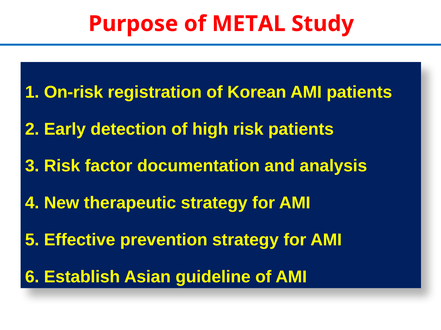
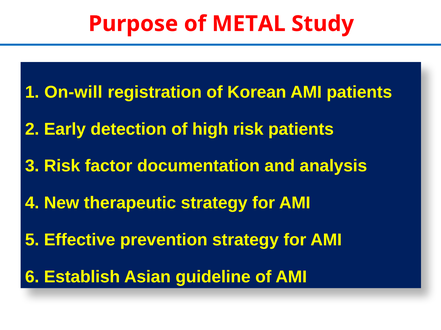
On-risk: On-risk -> On-will (73, 92)
